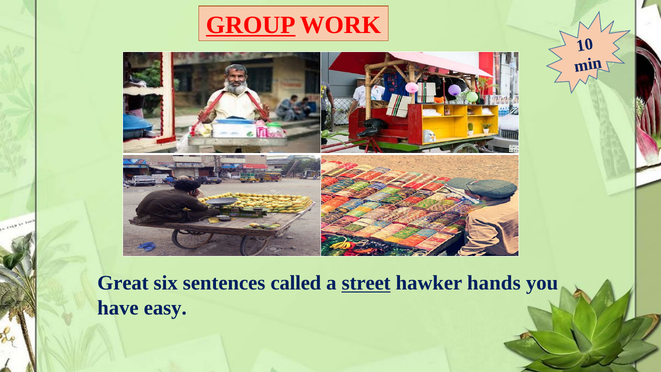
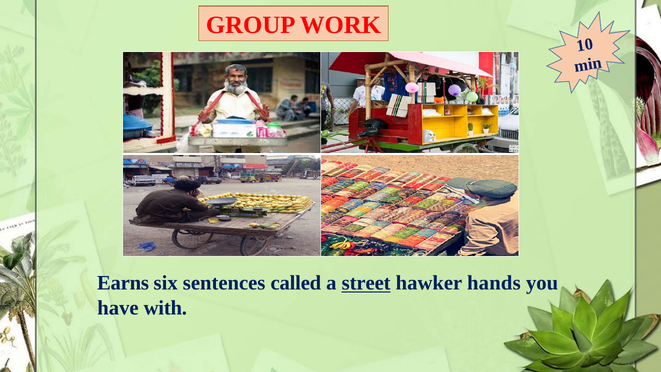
GROUP underline: present -> none (251, 25)
Great: Great -> Earns (123, 283)
easy: easy -> with (165, 308)
